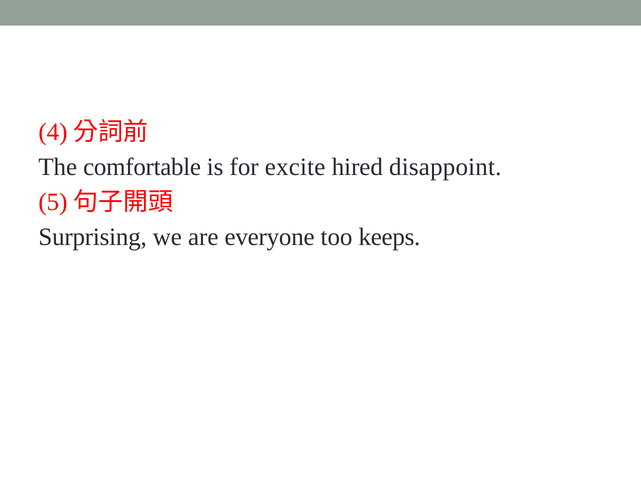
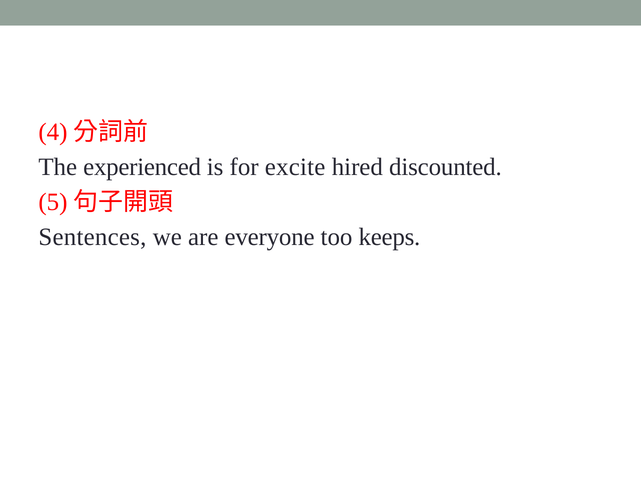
comfortable: comfortable -> experienced (142, 167)
disappoint: disappoint -> discounted (445, 167)
Surprising: Surprising -> Sentences (92, 237)
